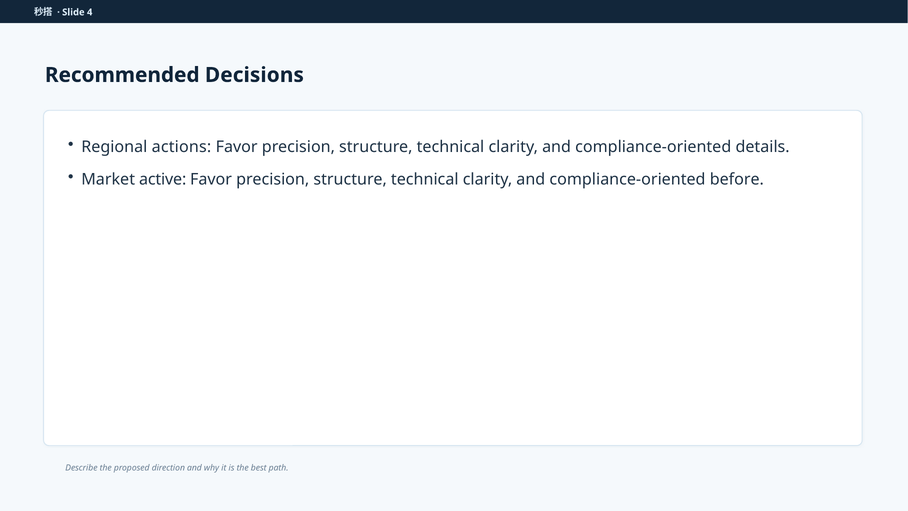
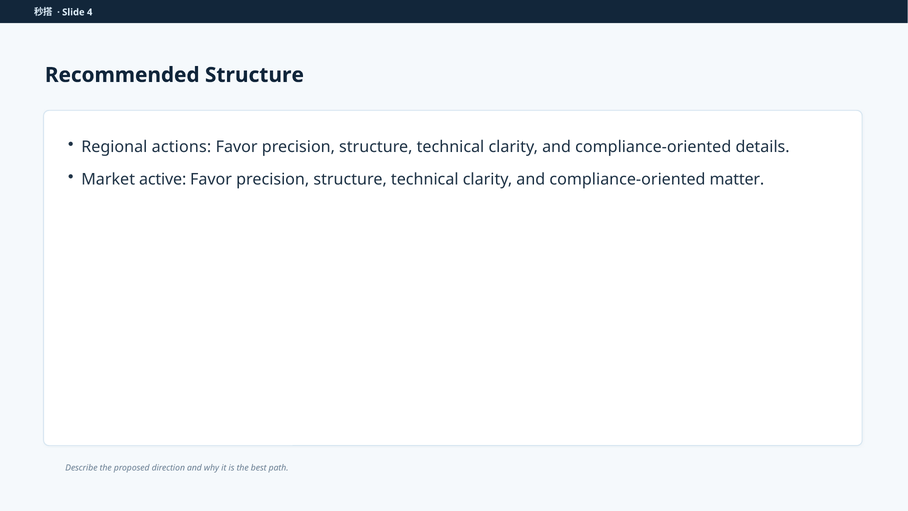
Recommended Decisions: Decisions -> Structure (254, 75)
before: before -> matter (737, 179)
